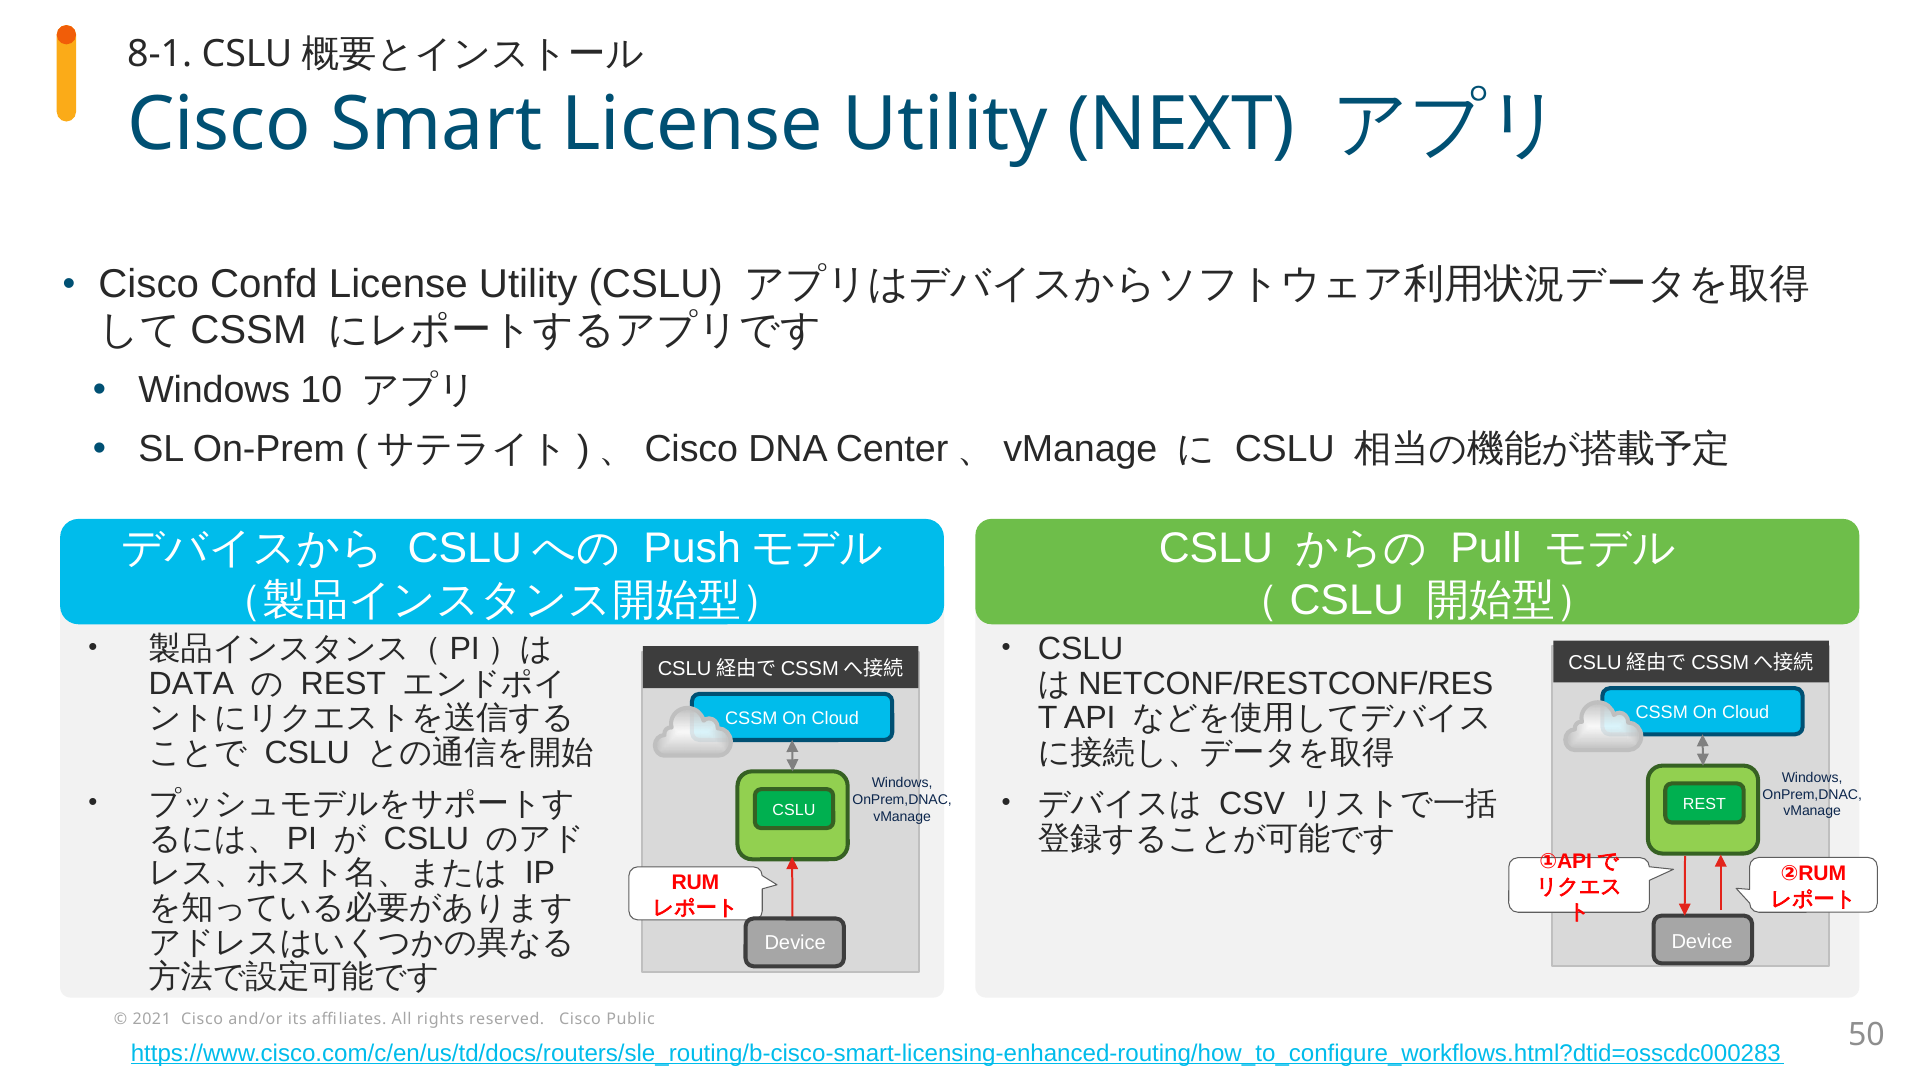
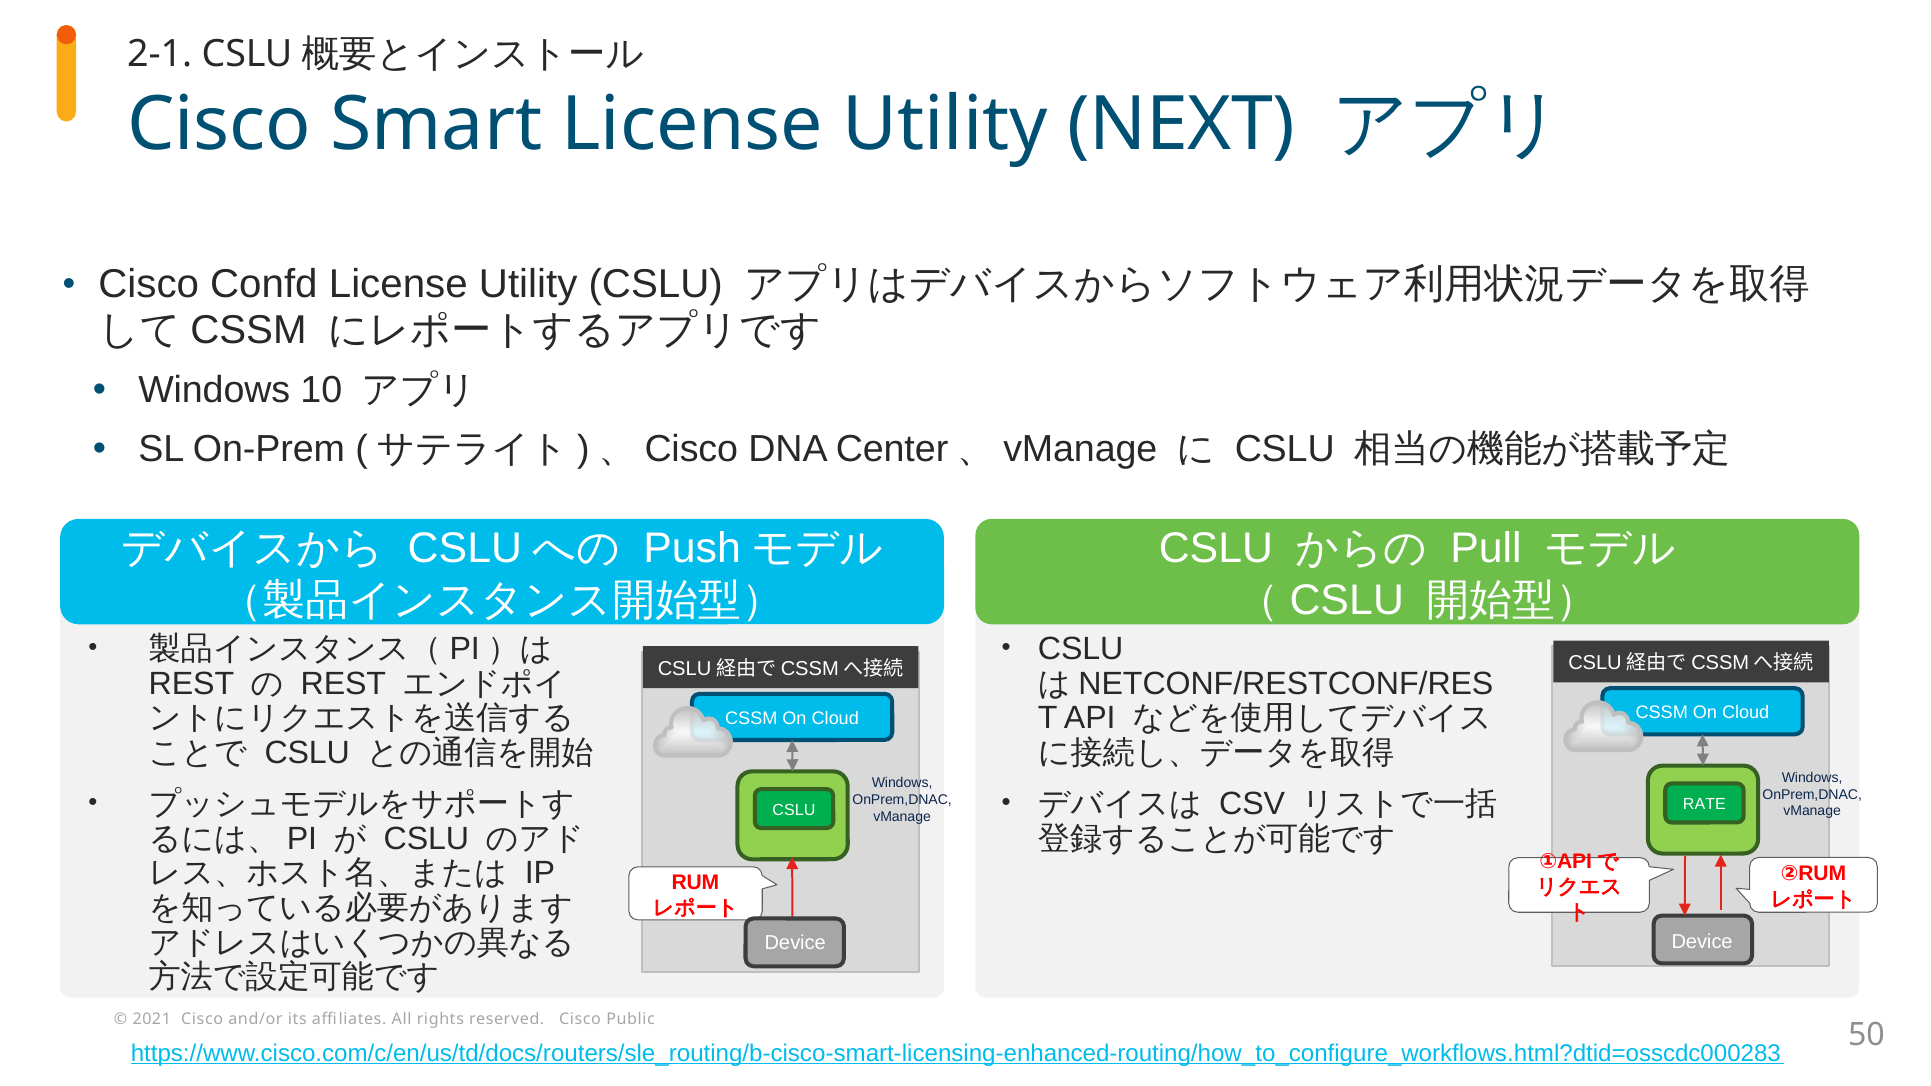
8-1: 8-1 -> 2-1 (160, 55)
DATA: DATA -> REST (191, 684)
REST: REST -> RATE (1704, 804)
